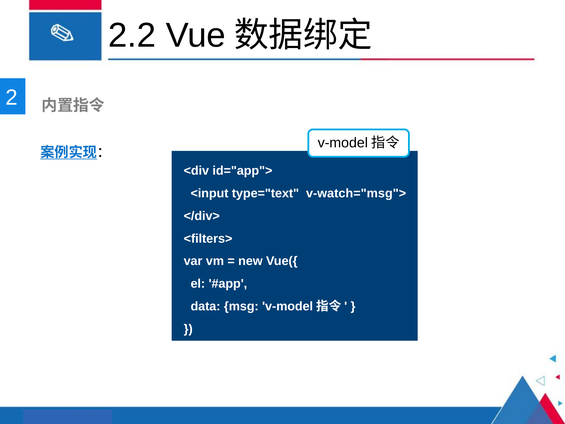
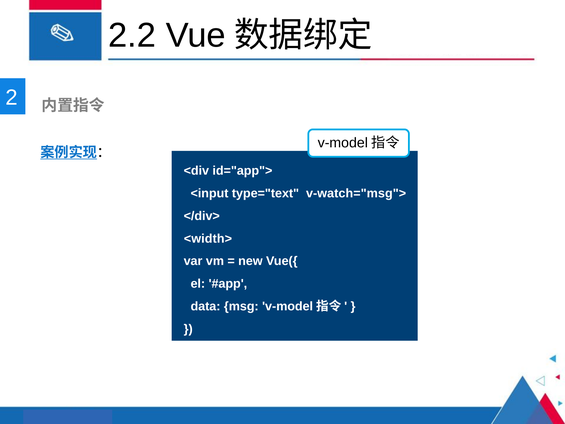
<filters>: <filters> -> <width> (208, 238)
